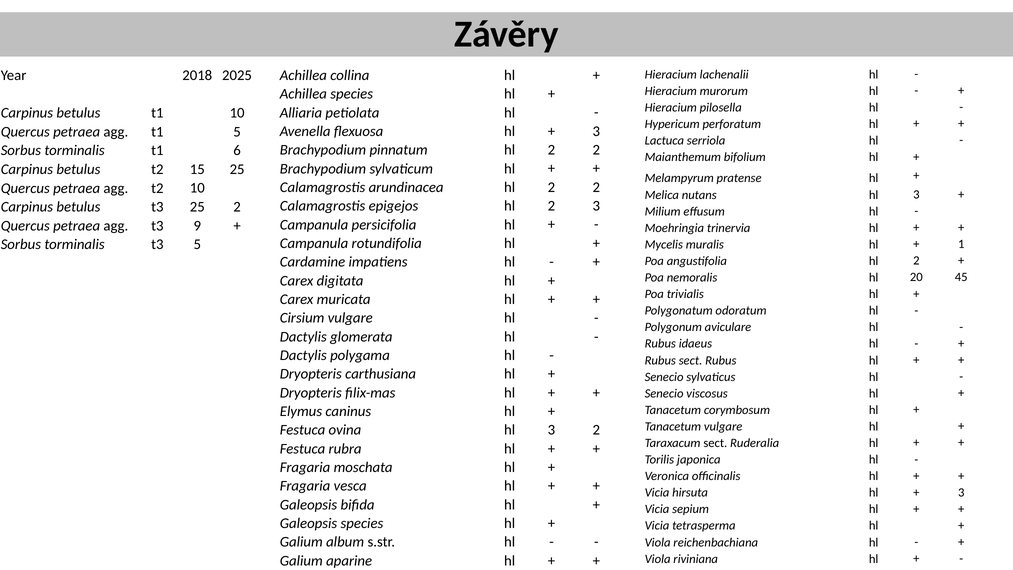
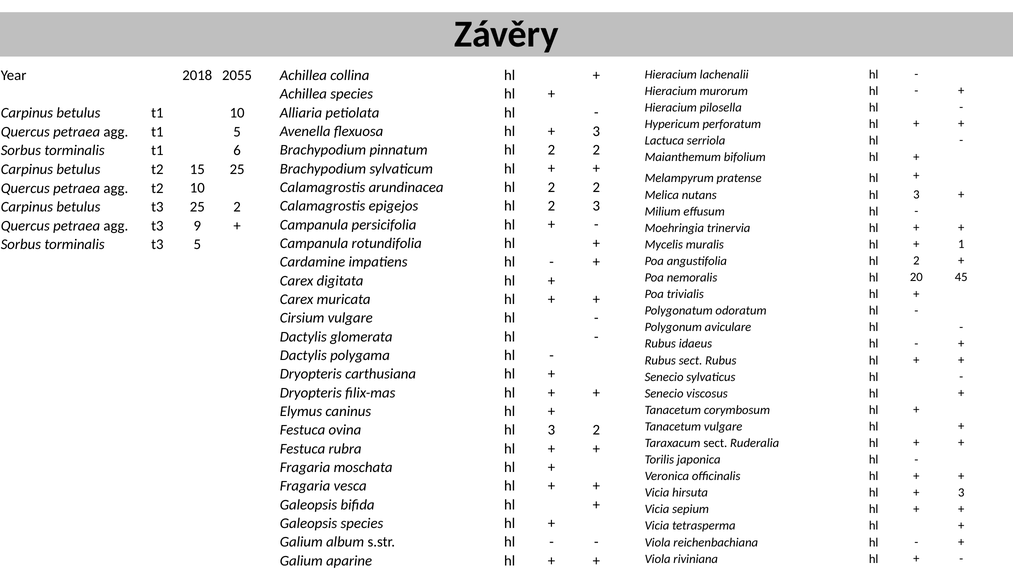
2025: 2025 -> 2055 (237, 75)
